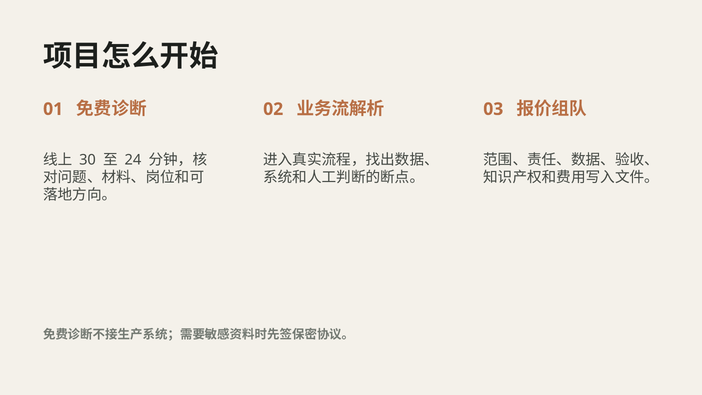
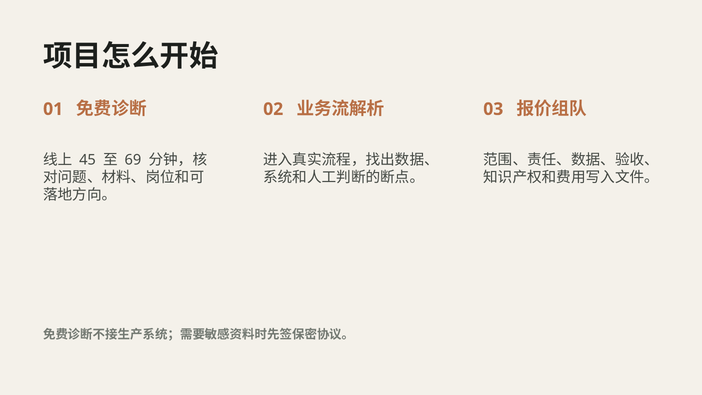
30: 30 -> 45 (88, 160)
24: 24 -> 69 (133, 160)
